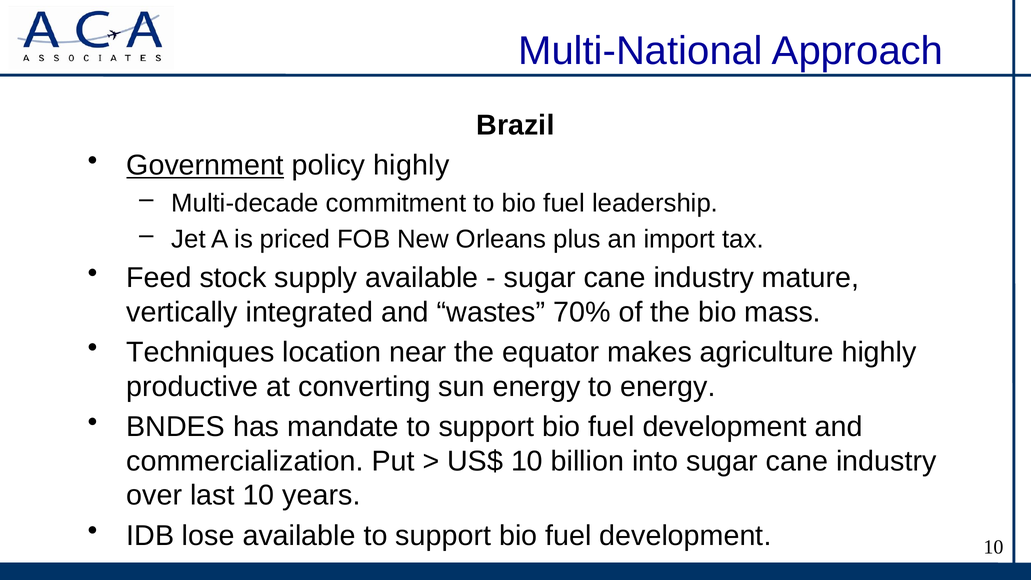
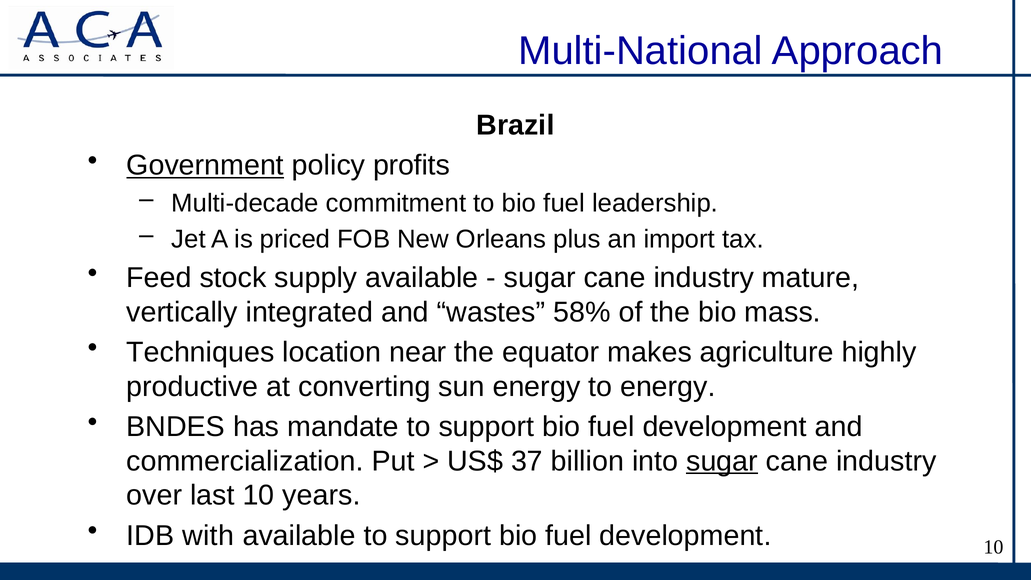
policy highly: highly -> profits (412, 165)
70%: 70% -> 58% (582, 312)
US$ 10: 10 -> 37 (527, 461)
sugar underline: none -> present (722, 461)
lose: lose -> with (208, 536)
